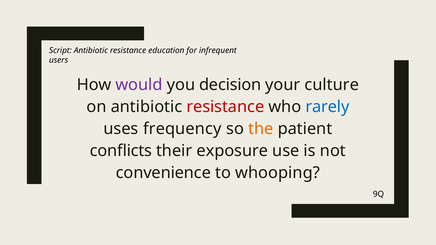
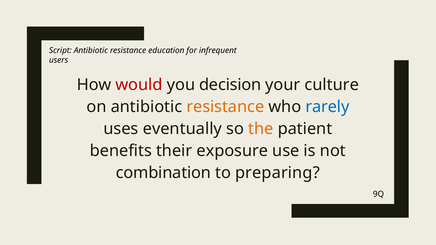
would colour: purple -> red (139, 85)
resistance colour: red -> orange (225, 107)
frequency: frequency -> eventually (182, 129)
conflicts: conflicts -> benefits (121, 151)
convenience: convenience -> combination (163, 173)
whooping: whooping -> preparing (277, 173)
